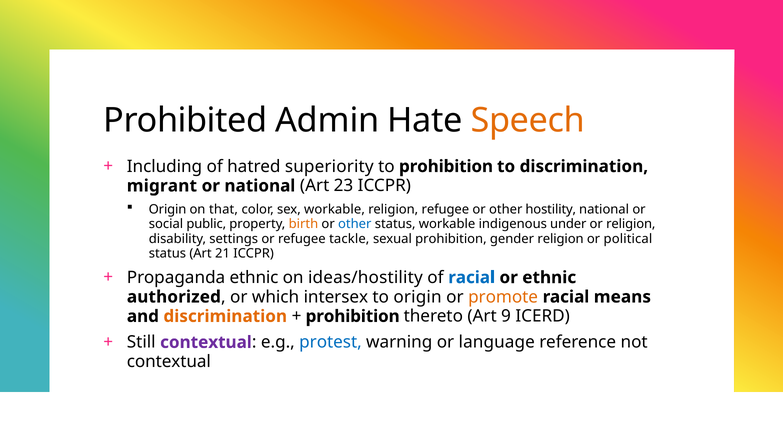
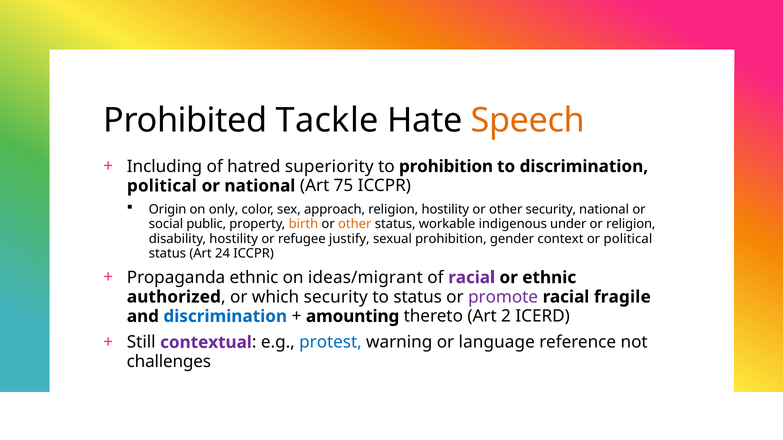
Admin: Admin -> Tackle (327, 120)
migrant: migrant -> political (162, 186)
23: 23 -> 75 (343, 186)
that: that -> only (224, 210)
sex workable: workable -> approach (335, 210)
religion refugee: refugee -> hostility (445, 210)
other hostility: hostility -> security (551, 210)
other colour: blue -> orange (355, 224)
disability settings: settings -> hostility (234, 239)
tackle: tackle -> justify (349, 239)
gender religion: religion -> context (560, 239)
21: 21 -> 24 (222, 254)
ideas/hostility: ideas/hostility -> ideas/migrant (365, 278)
racial colour: blue -> purple (472, 278)
which intersex: intersex -> security (336, 297)
to origin: origin -> status (418, 297)
promote colour: orange -> purple (503, 297)
means: means -> fragile (622, 297)
discrimination colour: orange -> blue (225, 317)
prohibition: prohibition -> amounting (353, 317)
9: 9 -> 2 (506, 317)
contextual: contextual -> challenges (169, 362)
